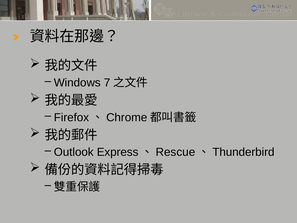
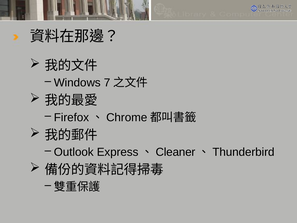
Rescue: Rescue -> Cleaner (176, 152)
